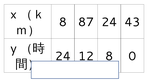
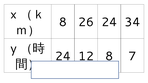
87: 87 -> 26 (86, 22)
43: 43 -> 34 (132, 22)
0: 0 -> 7 (132, 56)
